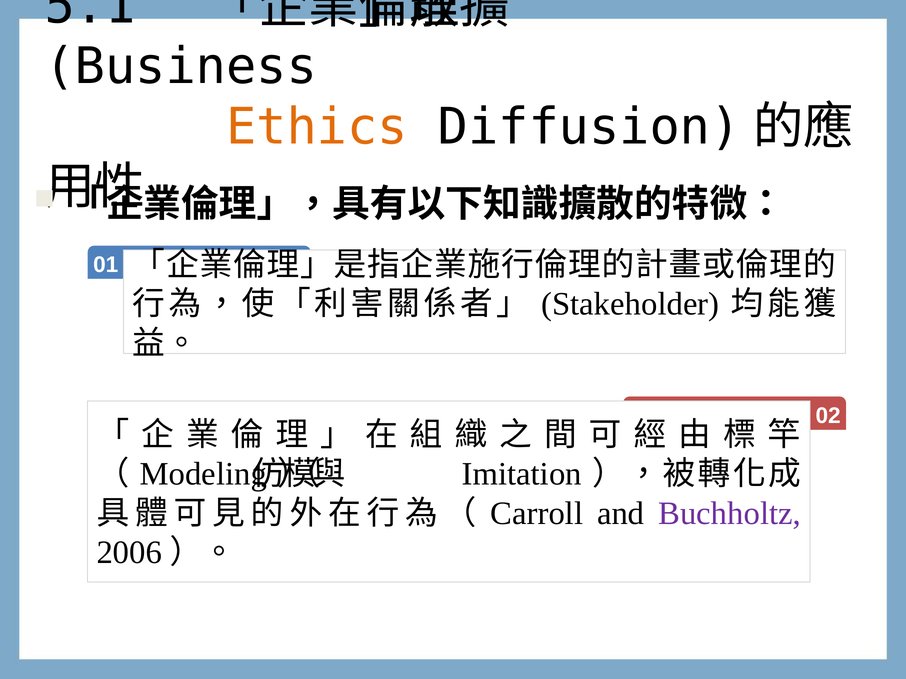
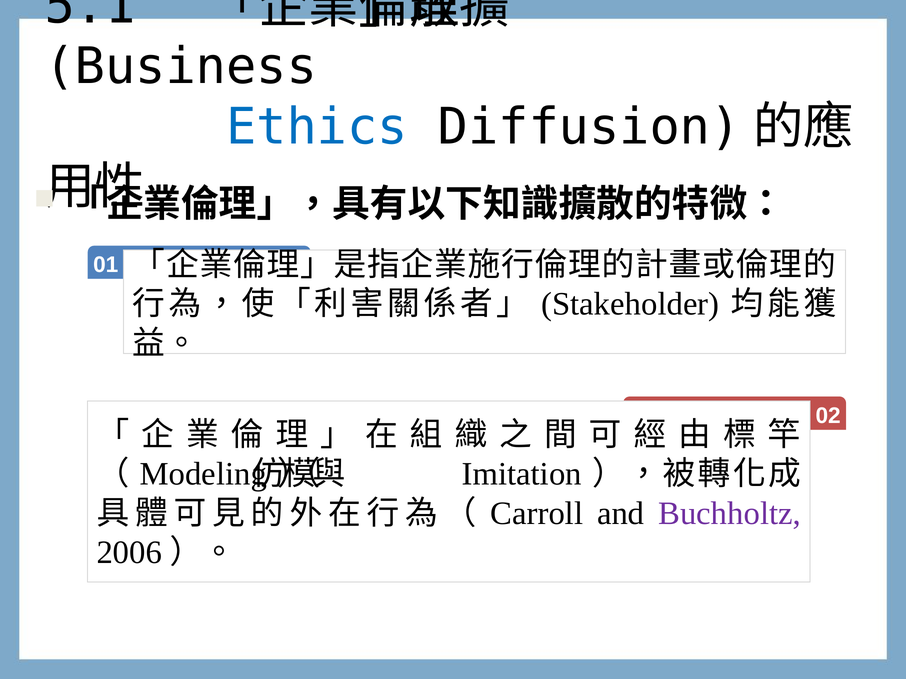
Ethics colour: orange -> blue (317, 127)
